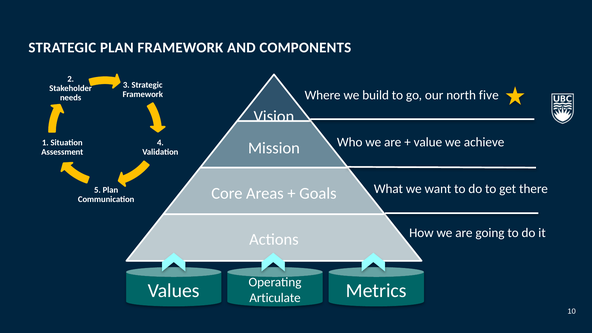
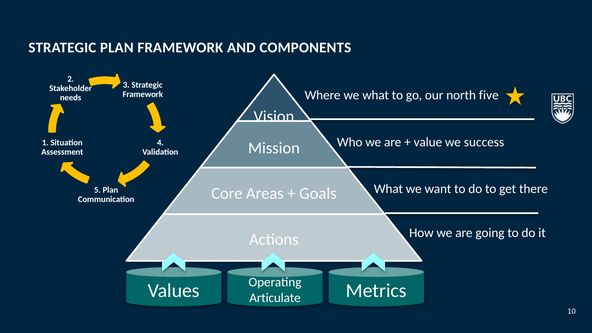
we build: build -> what (376, 95)
achieve: achieve -> success (484, 142)
